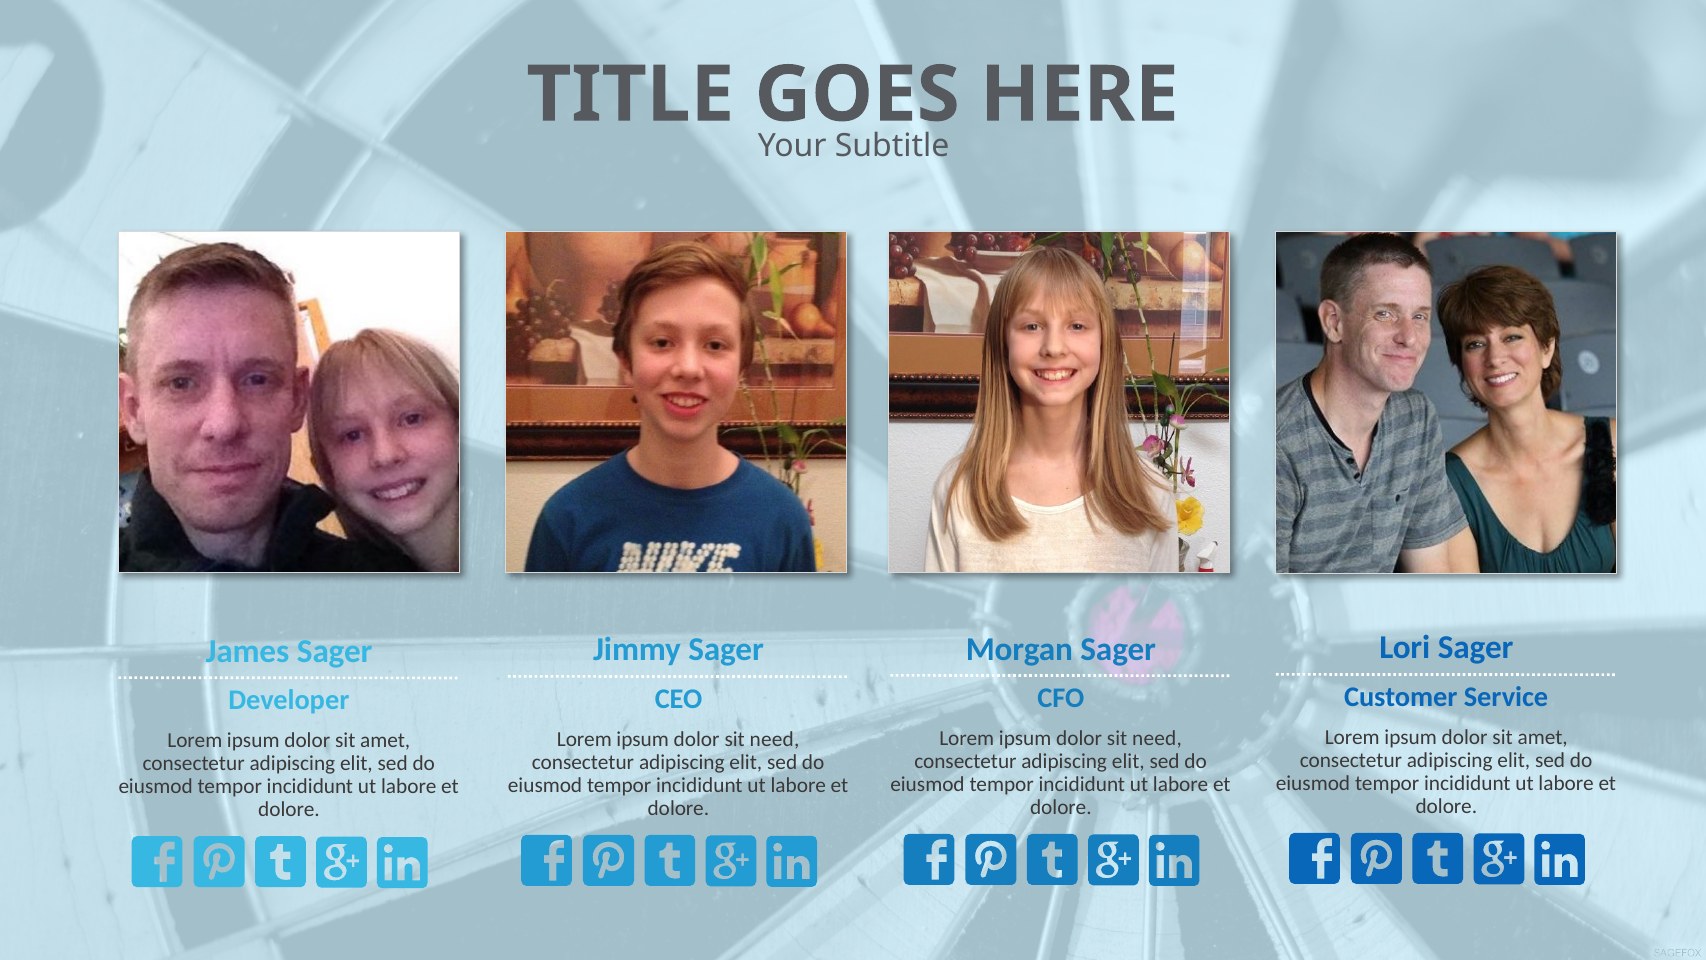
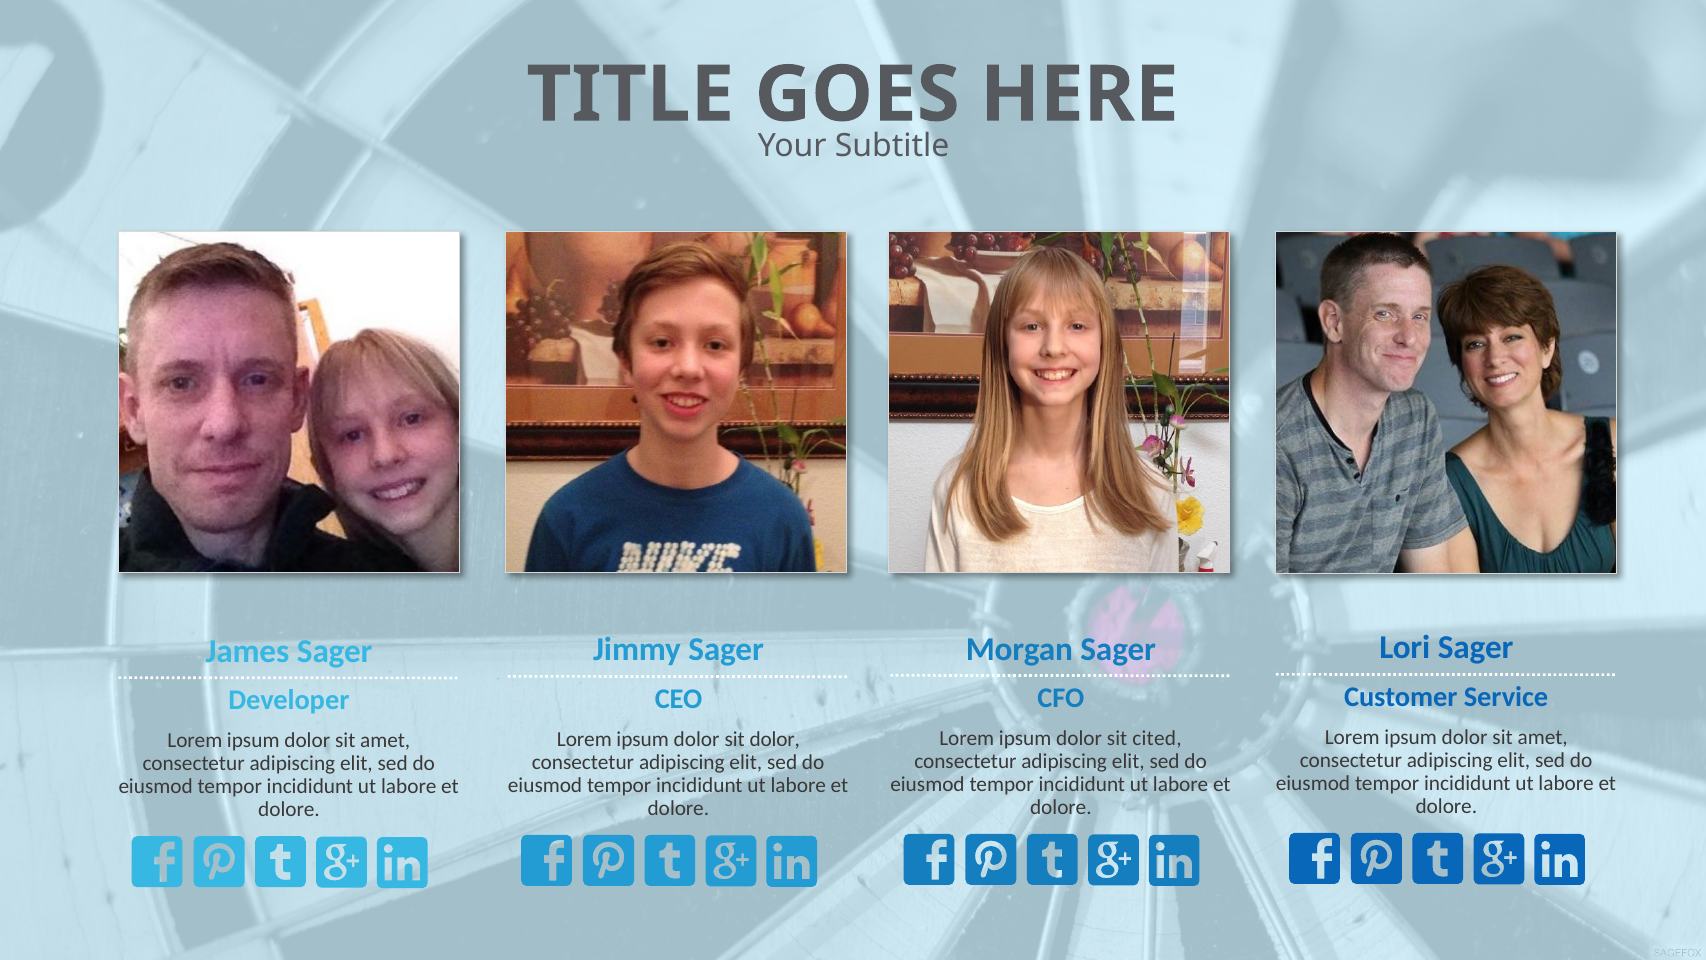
need: need -> cited (1157, 738)
need: need -> dolor (775, 739)
